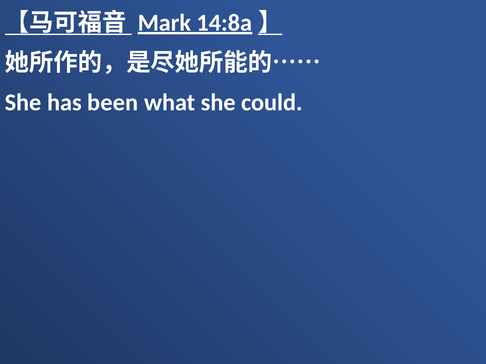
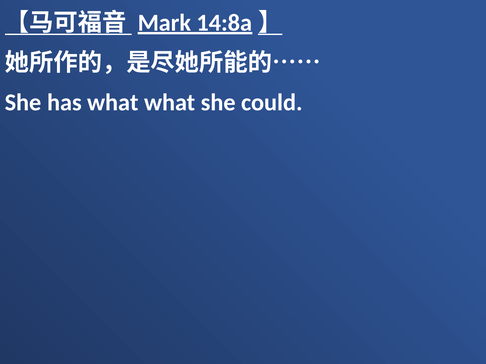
has been: been -> what (113, 103)
